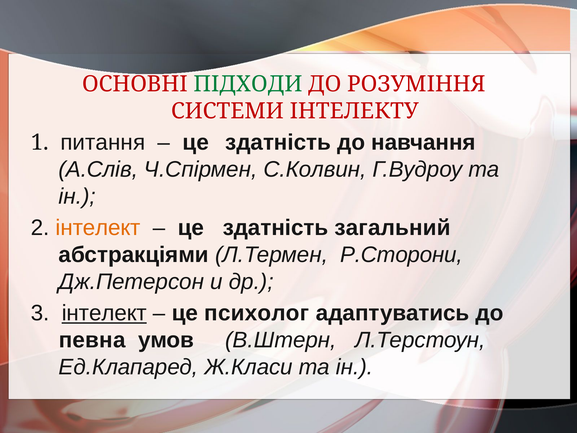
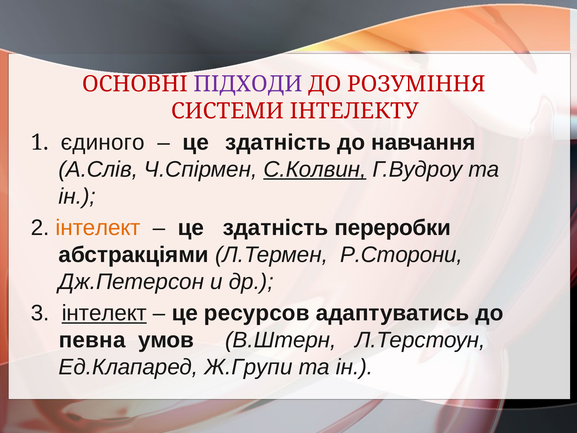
ПІДХОДИ colour: green -> purple (248, 84)
питання: питання -> єдиного (103, 142)
С.Колвин underline: none -> present (315, 169)
загальний: загальний -> переробки (393, 228)
психолог: психолог -> ресурсов (257, 313)
Ж.Класи: Ж.Класи -> Ж.Групи (249, 367)
